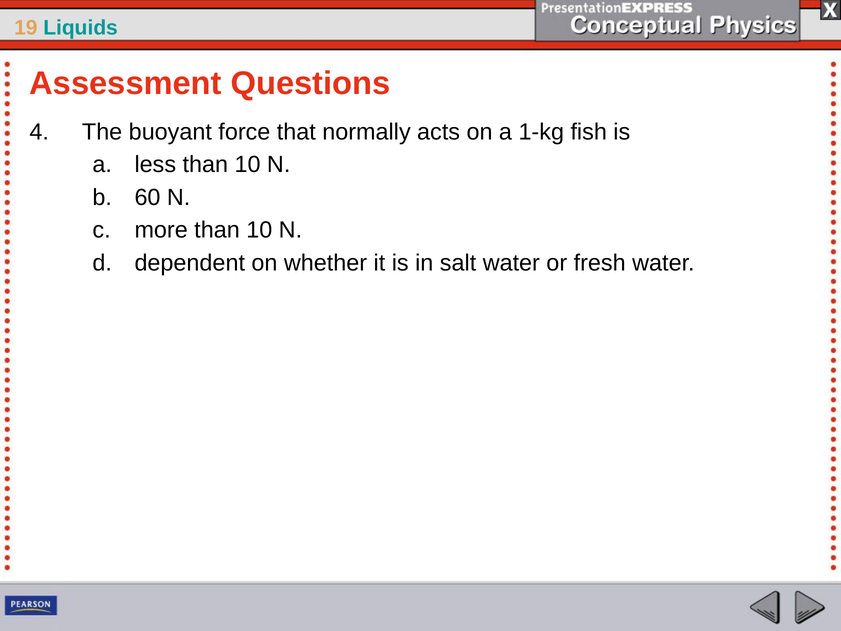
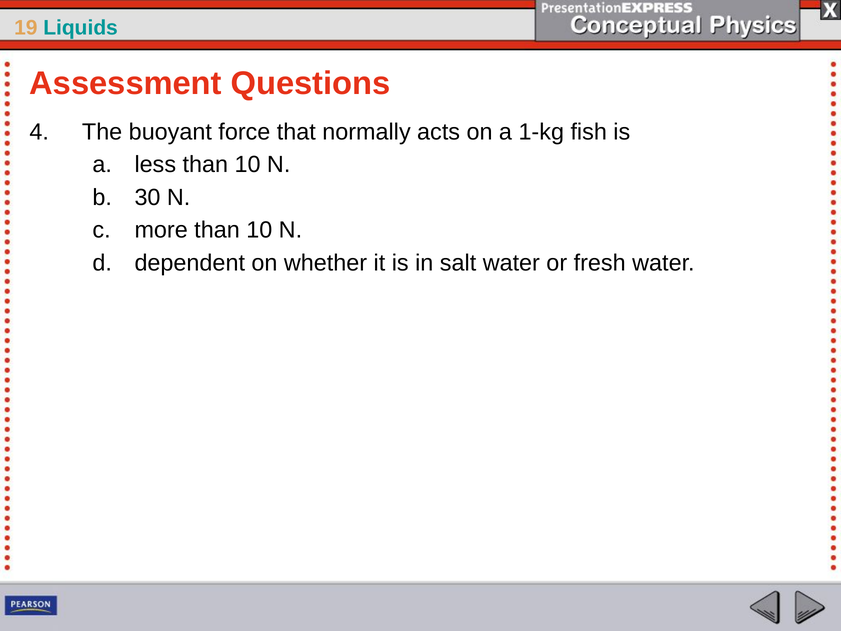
60: 60 -> 30 (147, 197)
